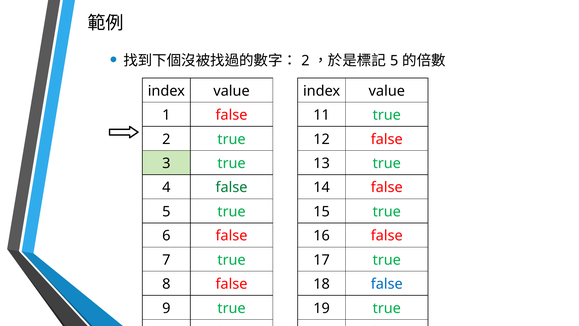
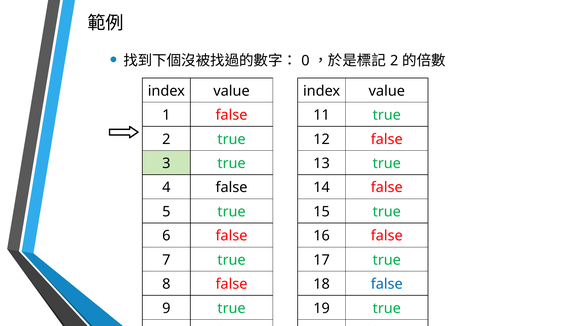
2: 2 -> 0 (305, 61)
5: 5 -> 2 (394, 61)
false colour: green -> black (232, 187)
